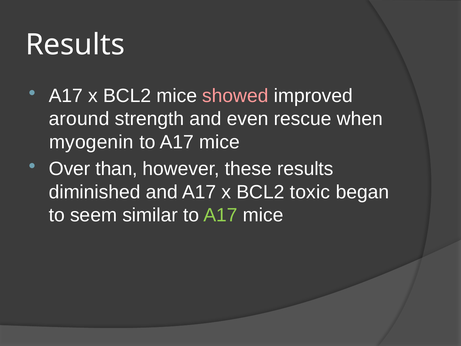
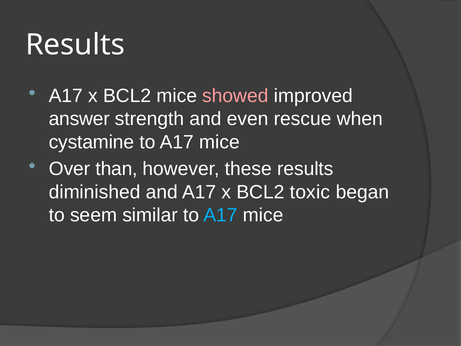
around: around -> answer (79, 119)
myogenin: myogenin -> cystamine (92, 142)
A17 colour: light green -> light blue (220, 215)
